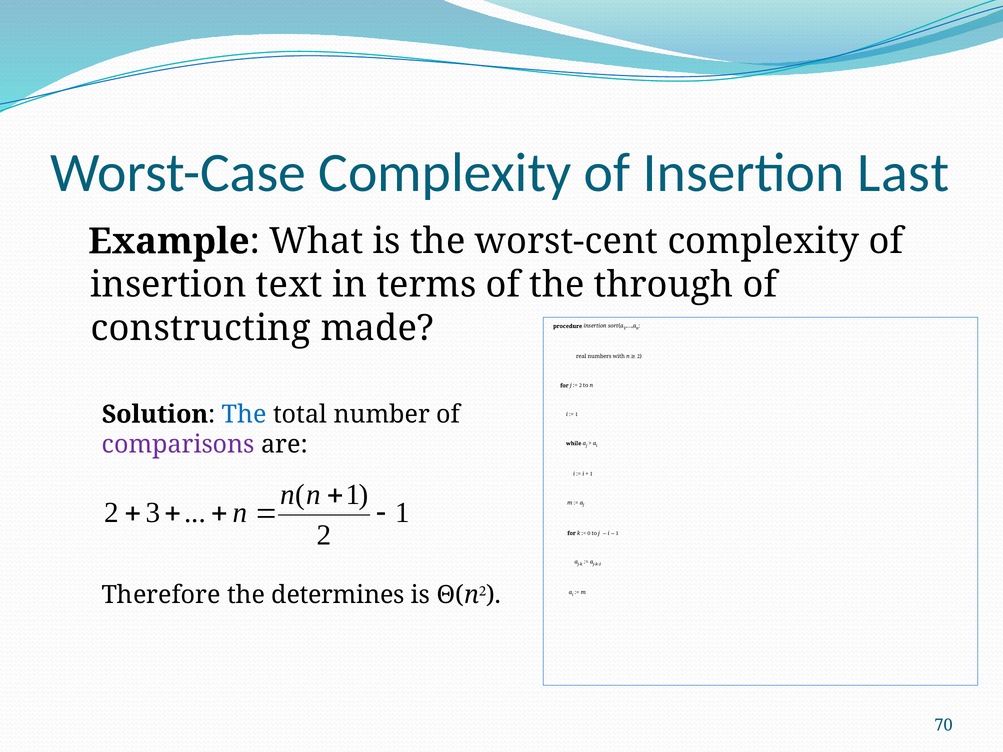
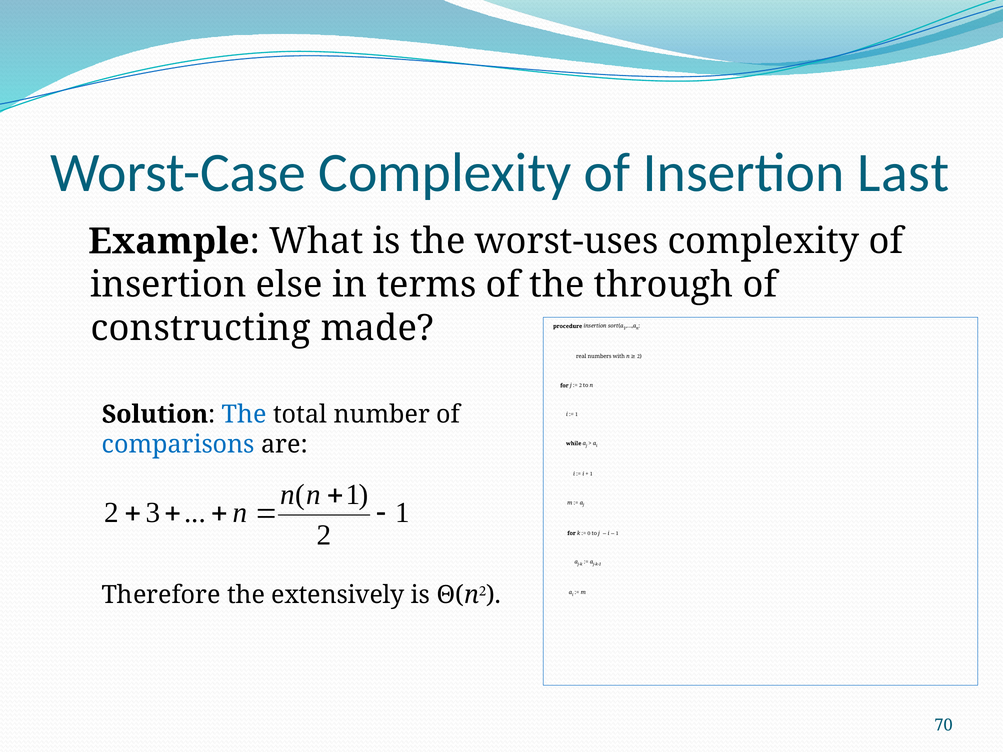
worst-cent: worst-cent -> worst-uses (567, 241)
text: text -> else (289, 285)
comparisons colour: purple -> blue (178, 445)
determines: determines -> extensively (338, 595)
